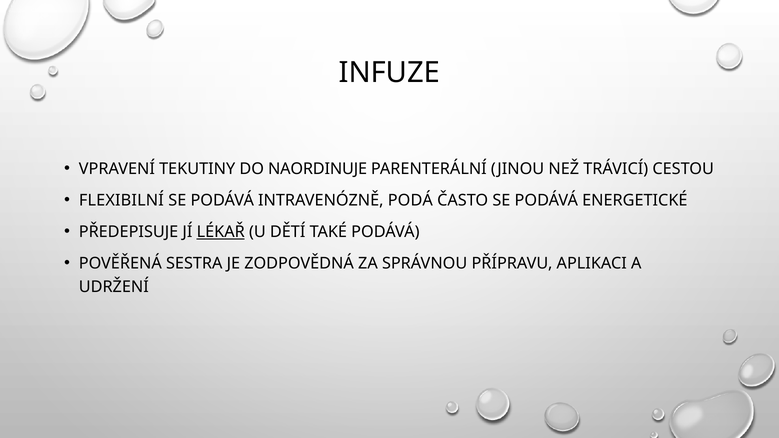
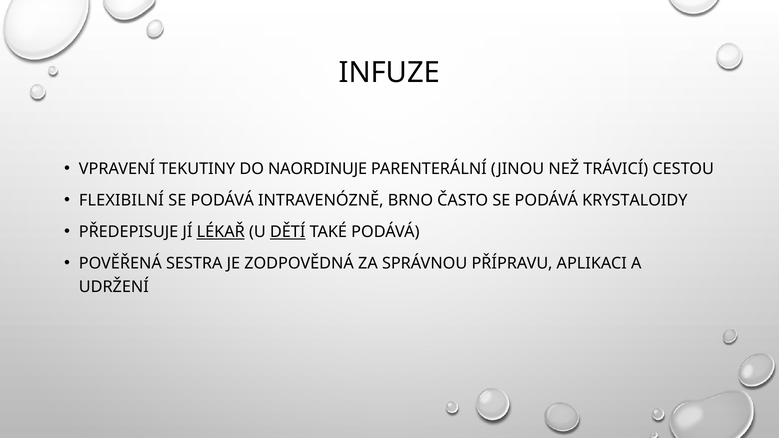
PODÁ: PODÁ -> BRNO (410, 200)
ENERGETICKÉ: ENERGETICKÉ -> KRYSTALOIDY (635, 200)
DĚTÍ underline: none -> present (288, 232)
